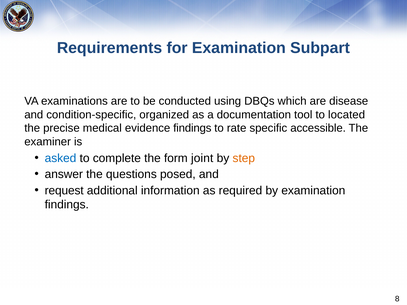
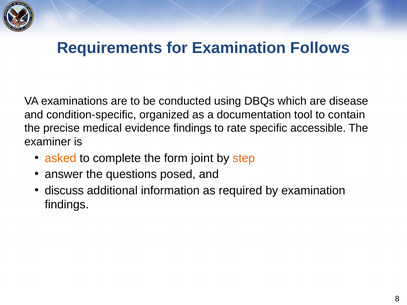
Subpart: Subpart -> Follows (320, 48)
located: located -> contain (347, 115)
asked colour: blue -> orange (61, 158)
request: request -> discuss (64, 191)
